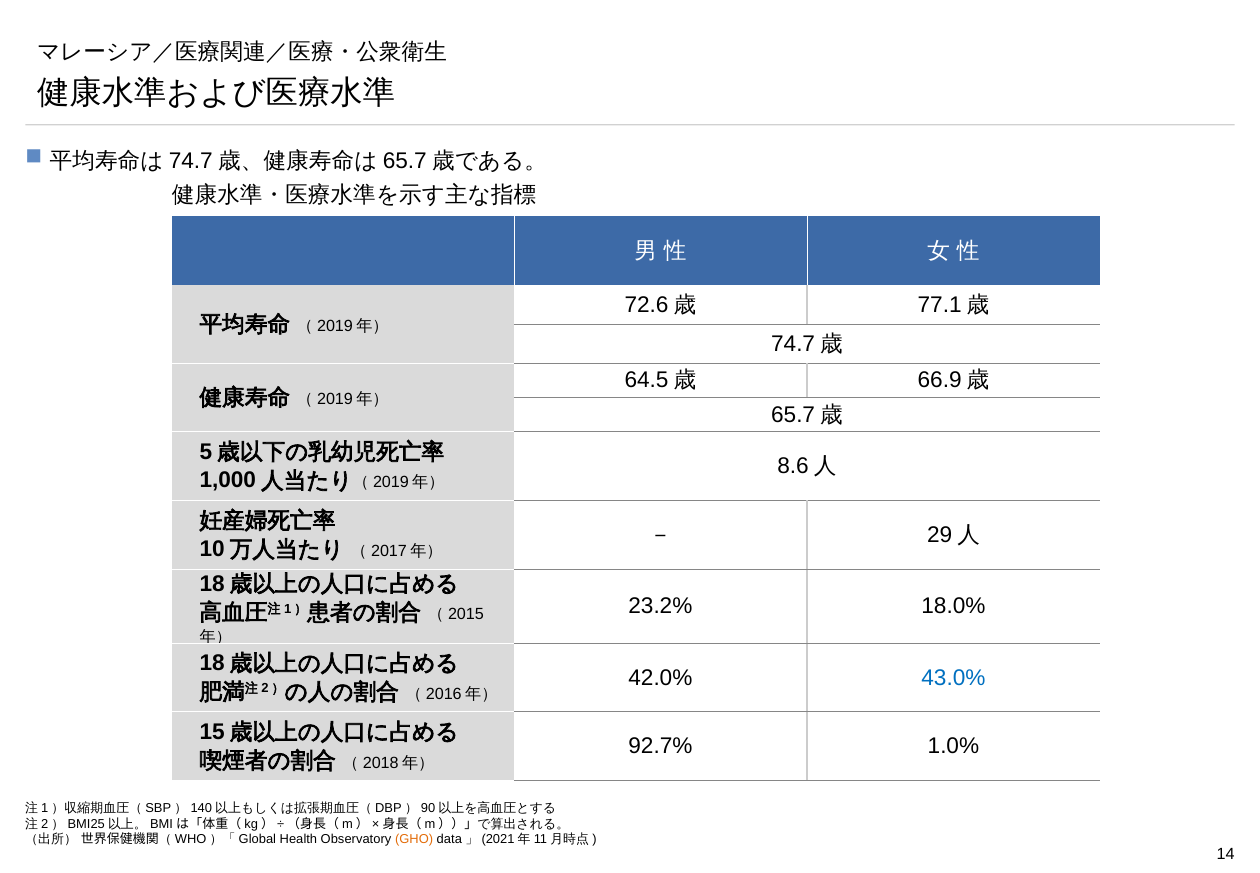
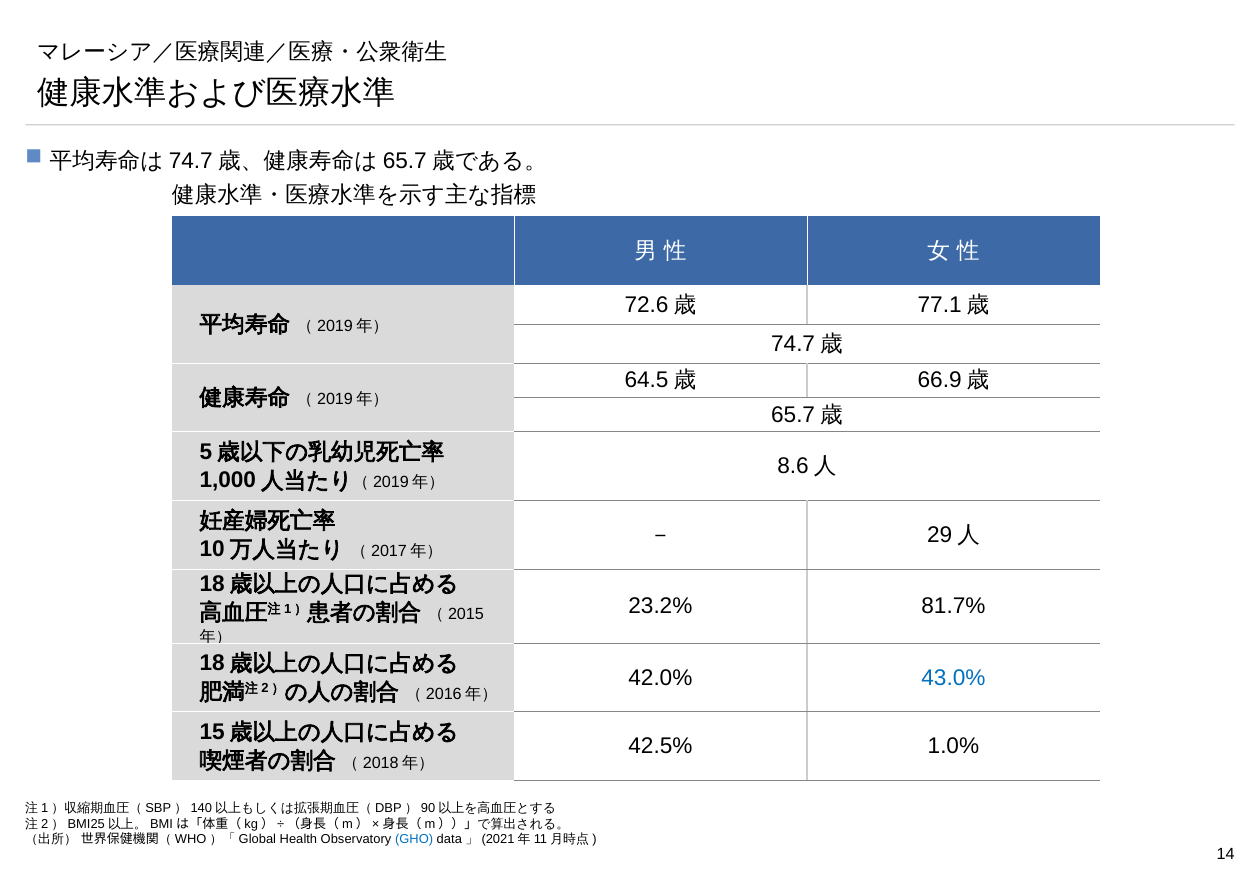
18.0%: 18.0% -> 81.7% (953, 606)
92.7%: 92.7% -> 42.5% (660, 746)
GHO colour: orange -> blue (414, 839)
